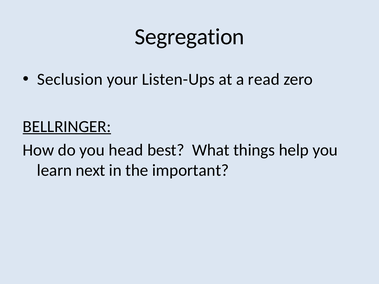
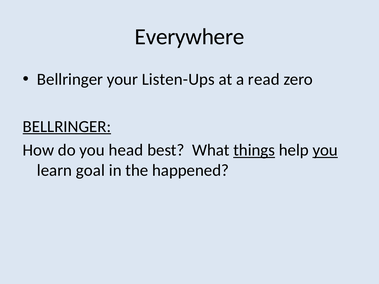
Segregation: Segregation -> Everywhere (190, 37)
Seclusion: Seclusion -> Bellringer (70, 80)
things underline: none -> present (254, 150)
you underline: none -> present (325, 150)
next: next -> goal (90, 170)
important: important -> happened (191, 170)
